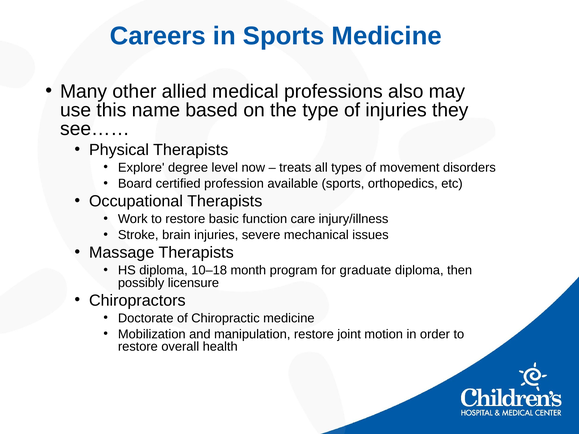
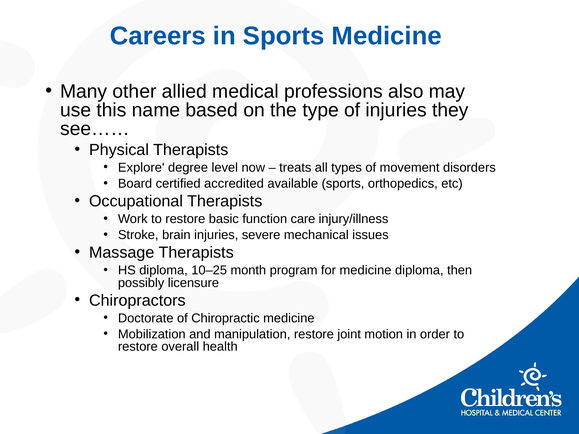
profession: profession -> accredited (234, 184)
10–18: 10–18 -> 10–25 (209, 271)
for graduate: graduate -> medicine (366, 271)
